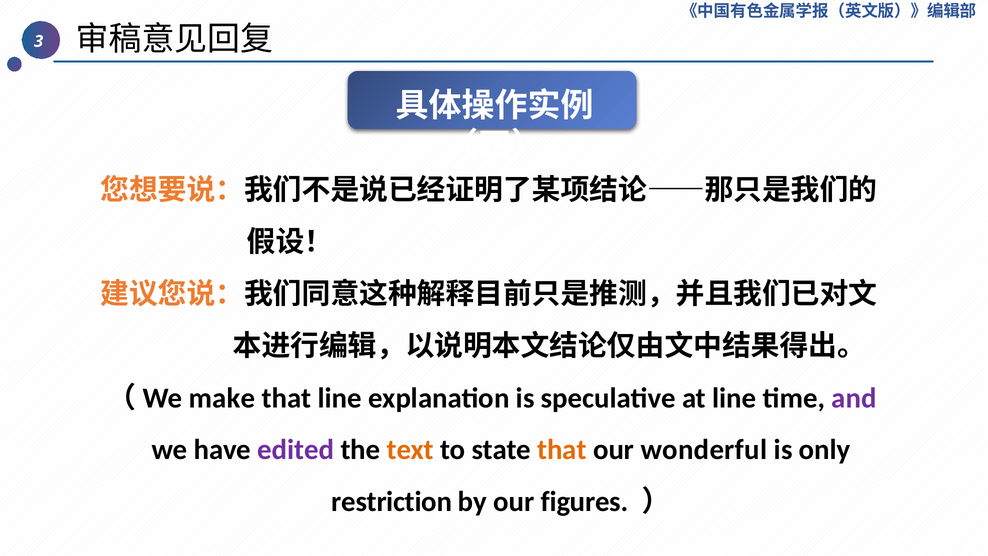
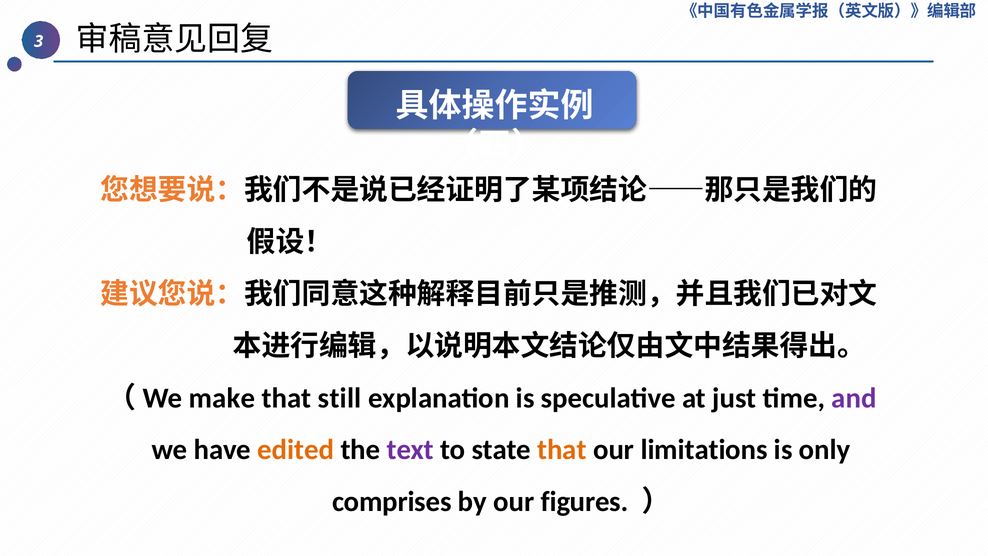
that line: line -> still (340, 398)
at line: line -> just (734, 398)
edited colour: purple -> orange (296, 450)
text colour: orange -> purple (410, 450)
wonderful: wonderful -> limitations (704, 450)
restriction: restriction -> comprises (392, 502)
